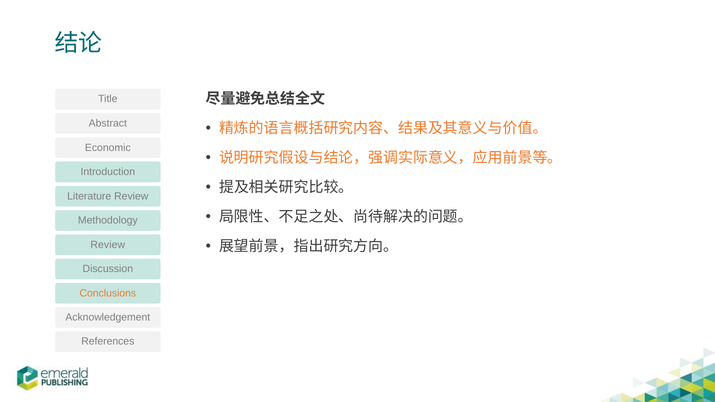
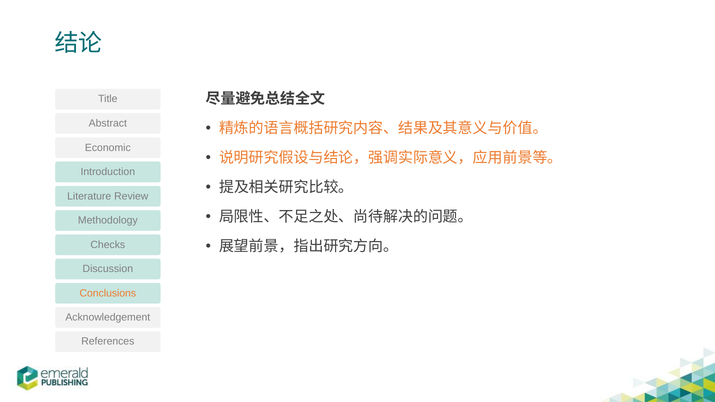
Review: Review -> Checks (108, 245)
